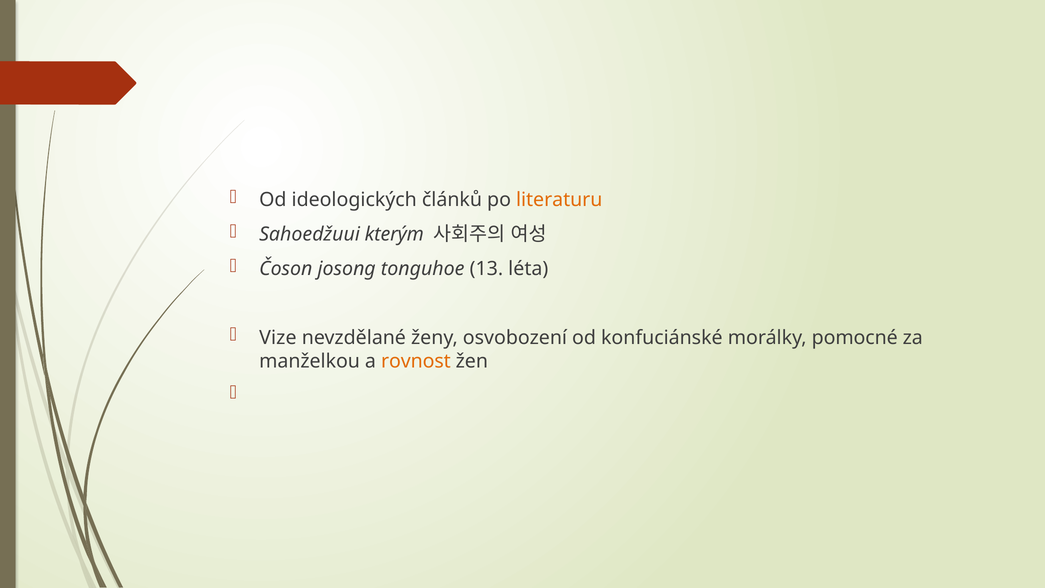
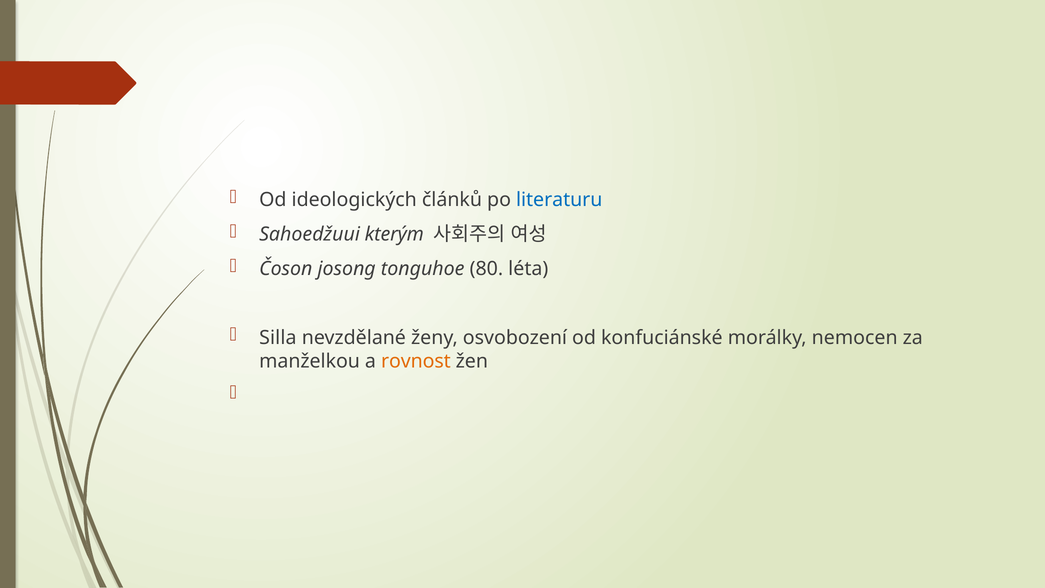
literaturu colour: orange -> blue (559, 200)
13: 13 -> 80 (486, 269)
Vize: Vize -> Silla (278, 338)
pomocné: pomocné -> nemocen (855, 338)
